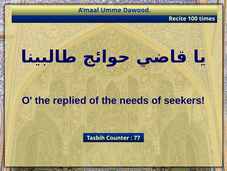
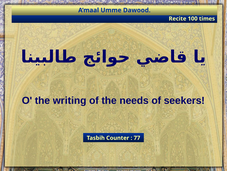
replied: replied -> writing (70, 100)
